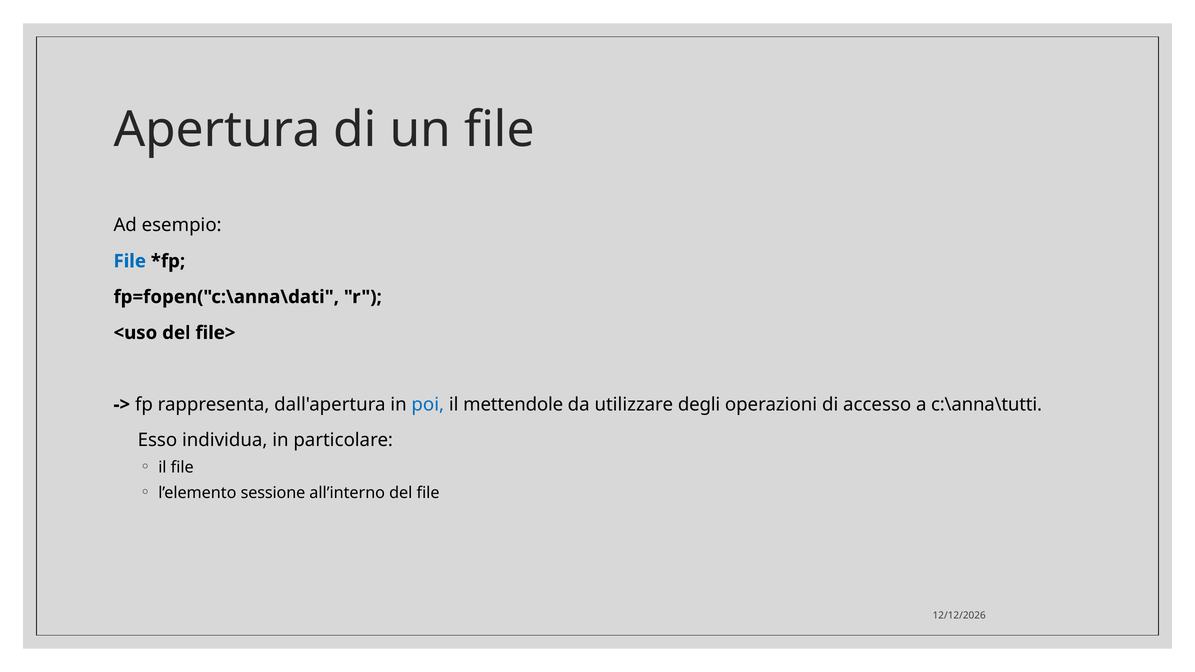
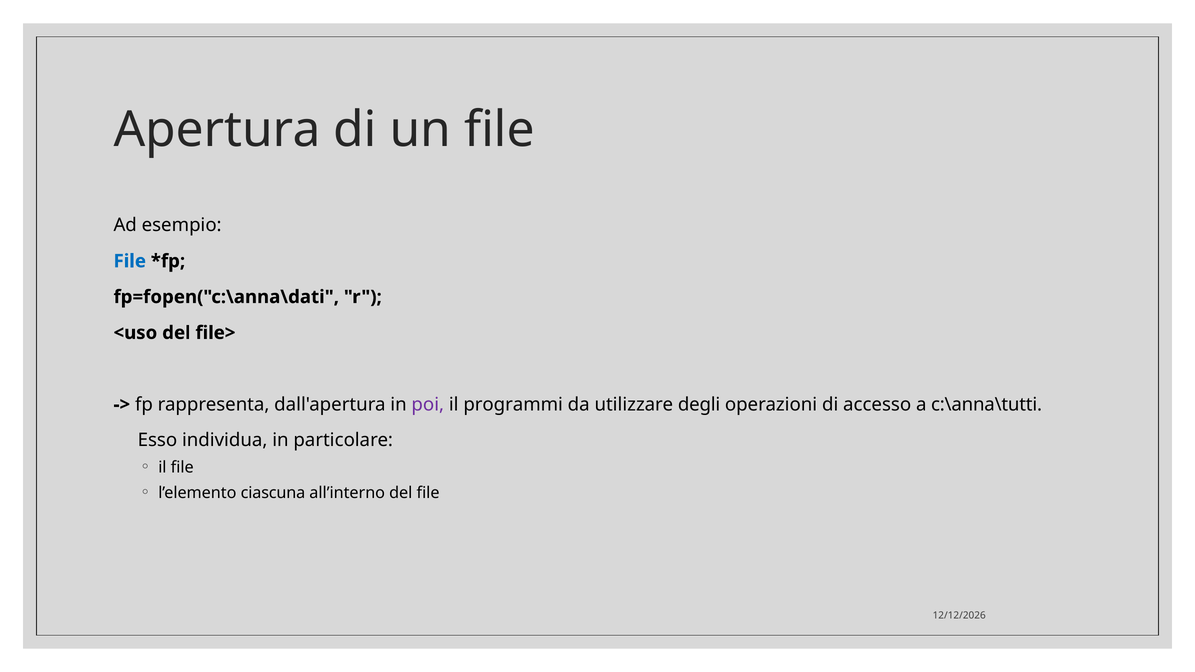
poi colour: blue -> purple (428, 405)
mettendole: mettendole -> programmi (513, 405)
sessione: sessione -> ciascuna (273, 493)
